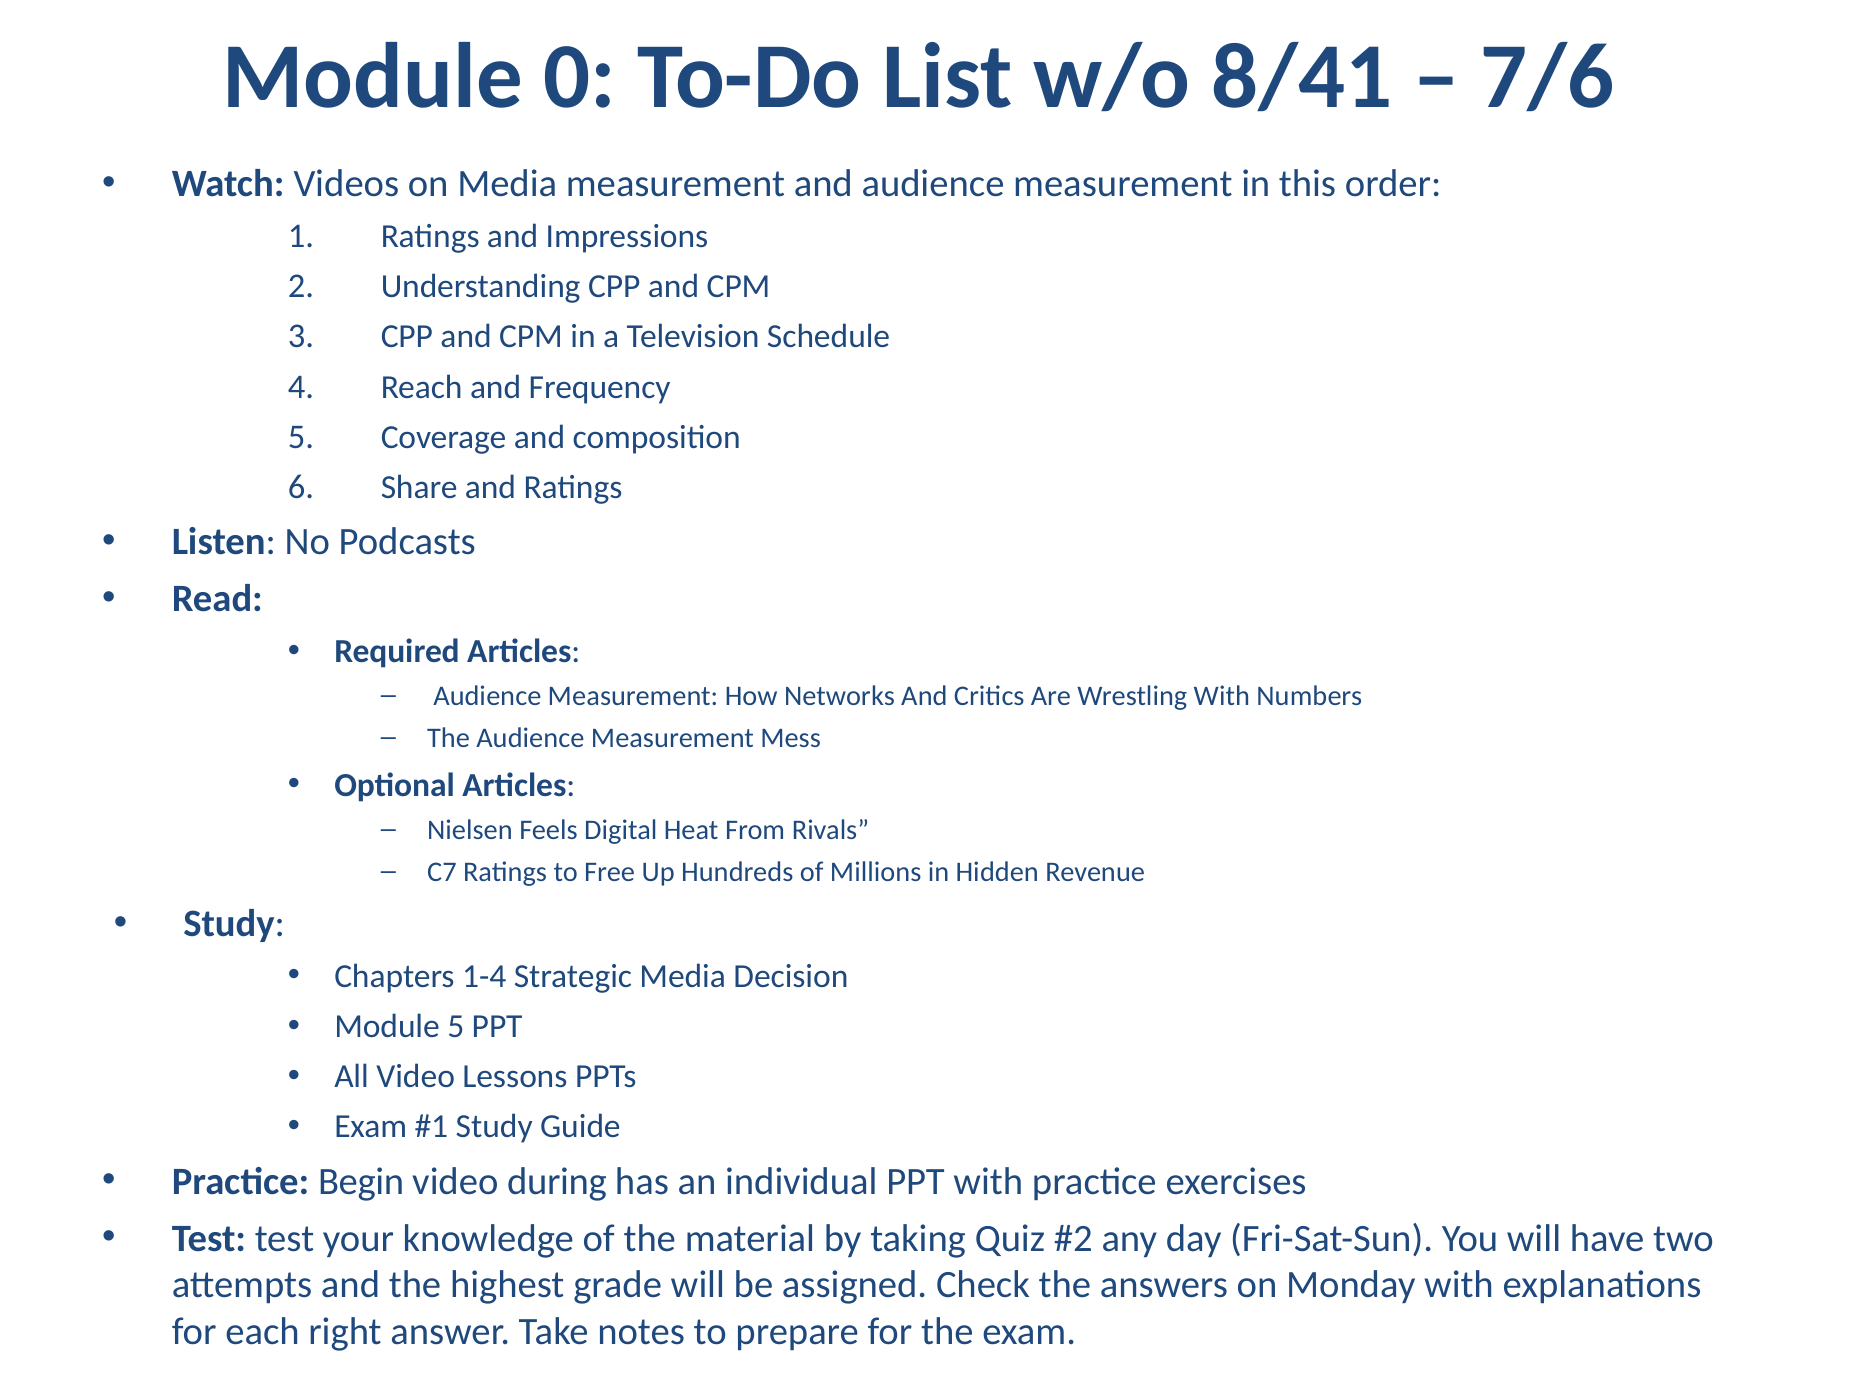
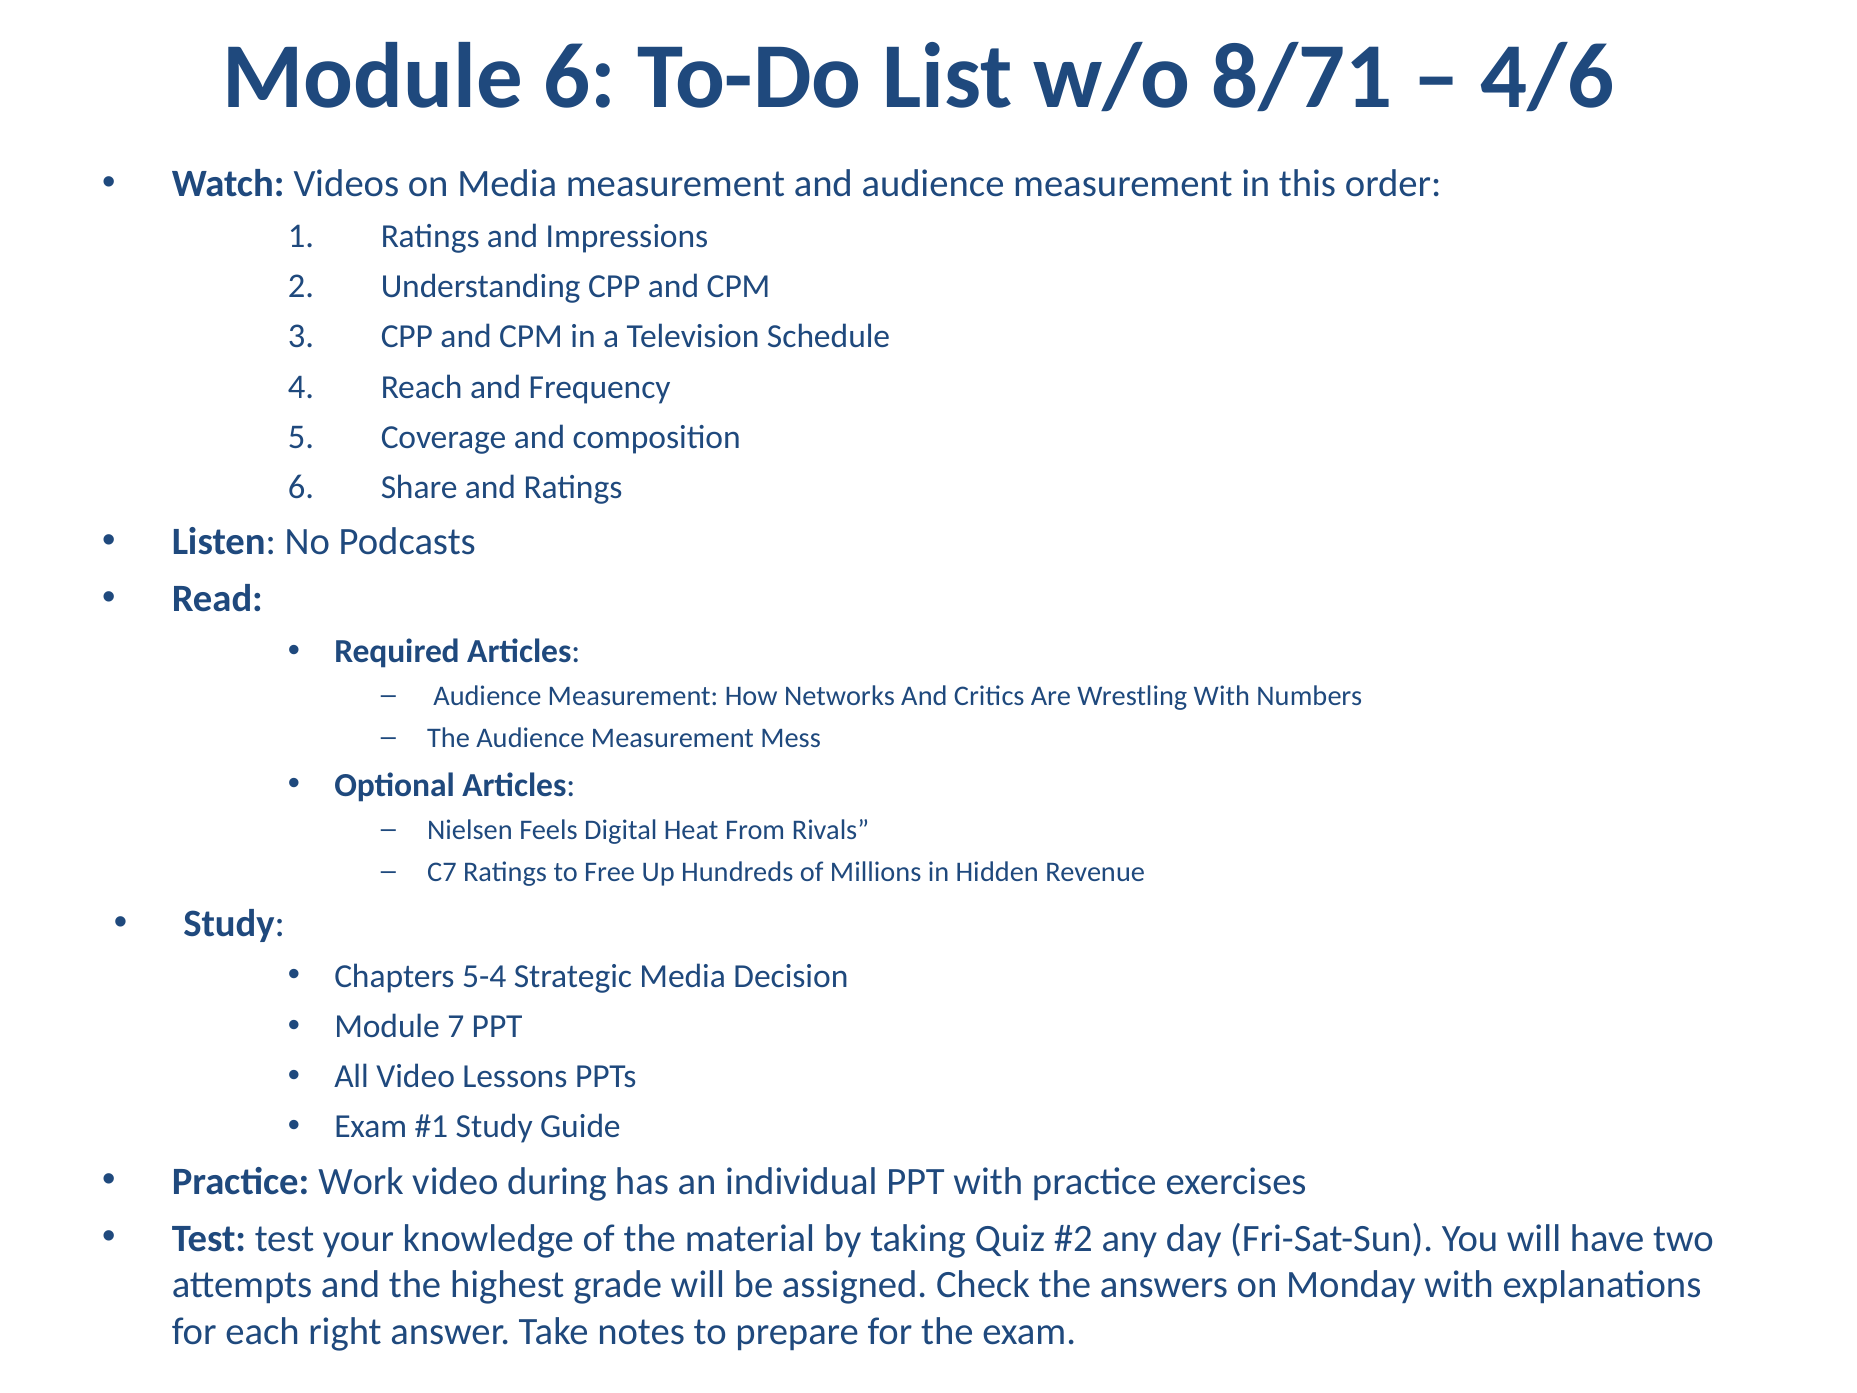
Module 0: 0 -> 6 (580, 77)
8/41: 8/41 -> 8/71 (1302, 77)
7/6: 7/6 -> 4/6 (1547, 77)
1-4: 1-4 -> 5-4 (484, 976)
Module 5: 5 -> 7 (456, 1026)
Begin: Begin -> Work (361, 1181)
